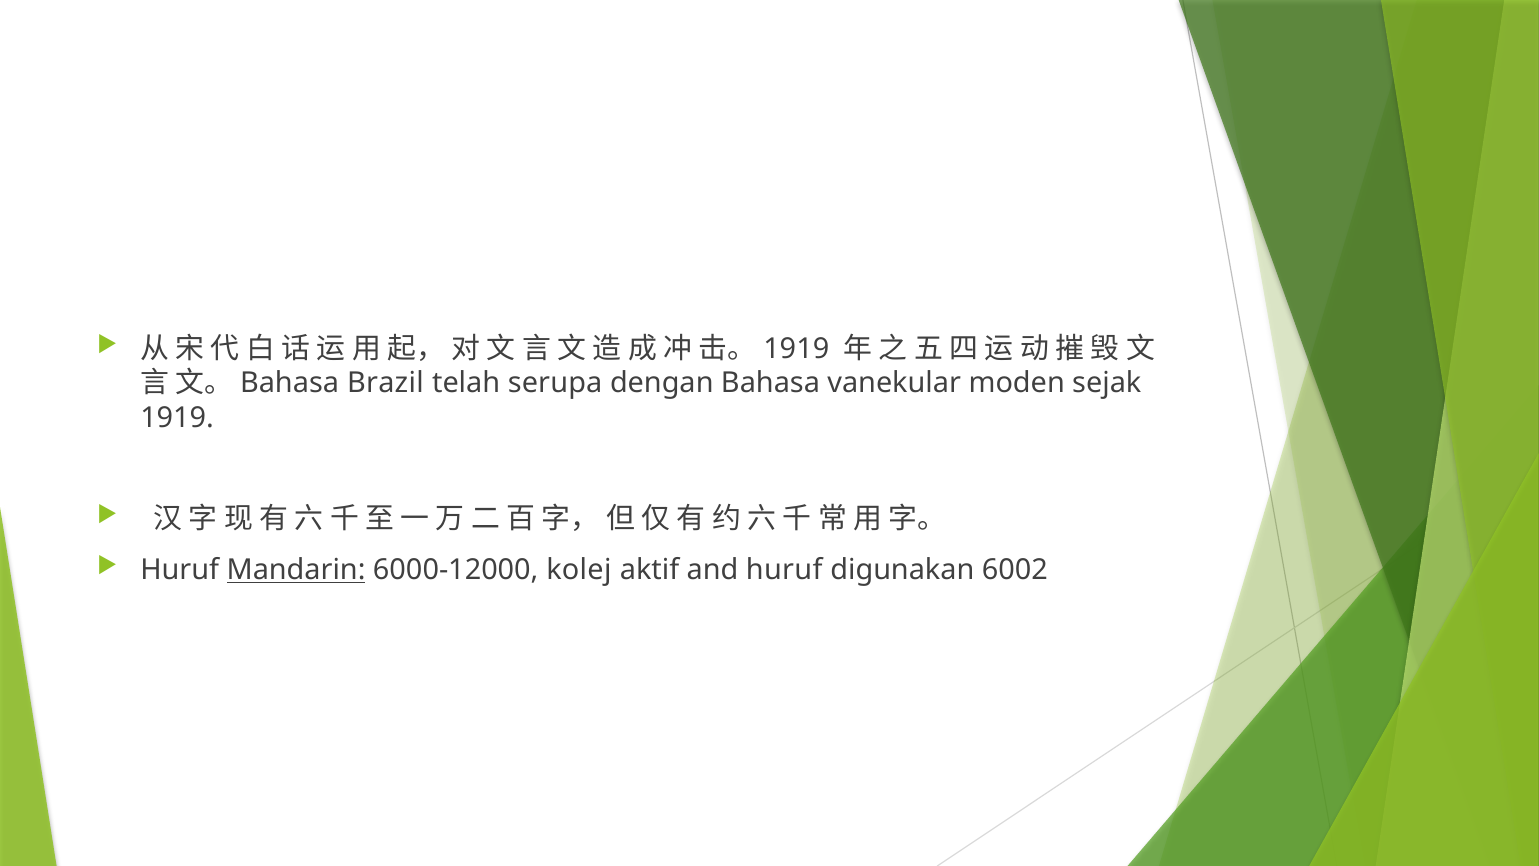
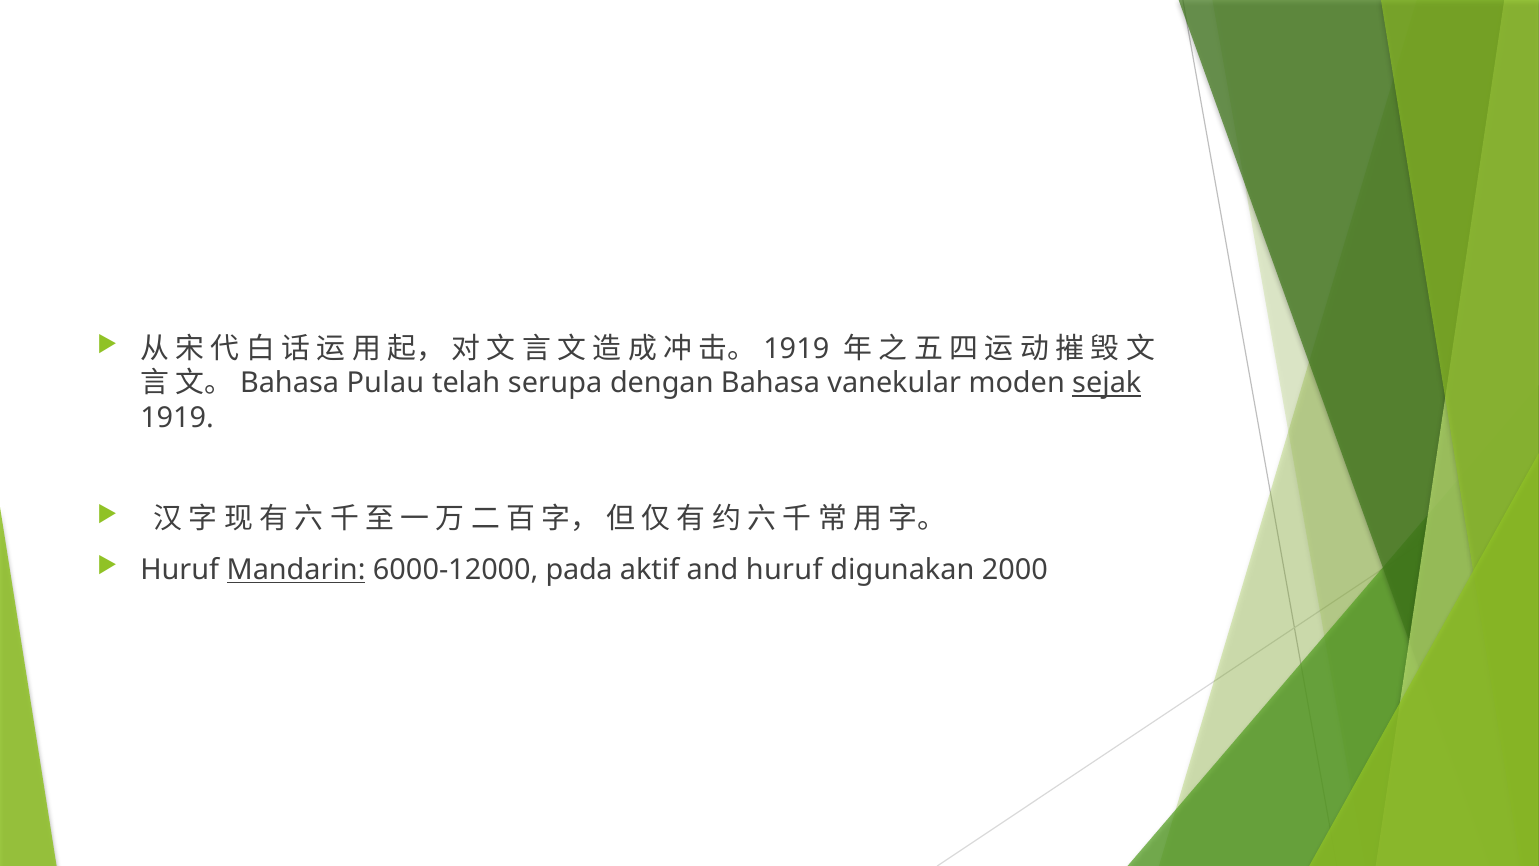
Brazil: Brazil -> Pulau (385, 383)
sejak underline: none -> present (1107, 383)
kolej: kolej -> pada (579, 570)
6002: 6002 -> 2000 (1015, 570)
